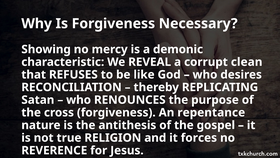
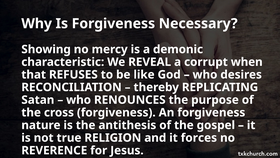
clean: clean -> when (247, 62)
An repentance: repentance -> forgiveness (211, 112)
